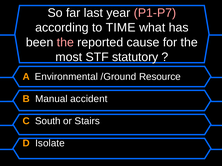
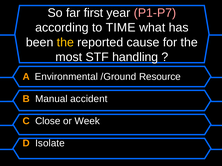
last: last -> first (93, 13)
the colour: pink -> yellow (65, 42)
statutory: statutory -> handling (135, 57)
South: South -> Close (48, 121)
Stairs: Stairs -> Week (87, 121)
